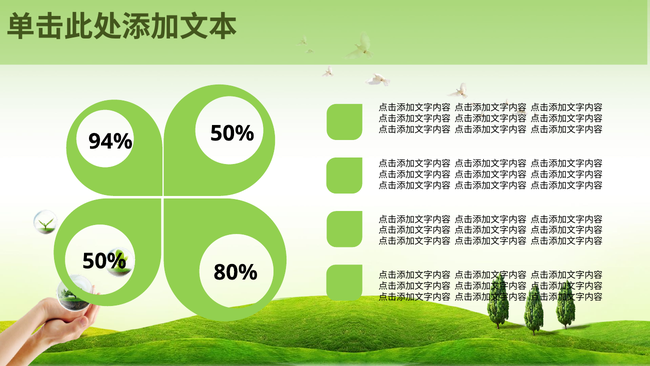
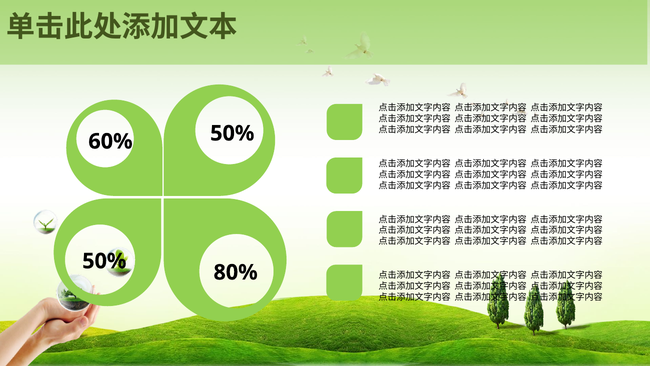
94%: 94% -> 60% (110, 141)
